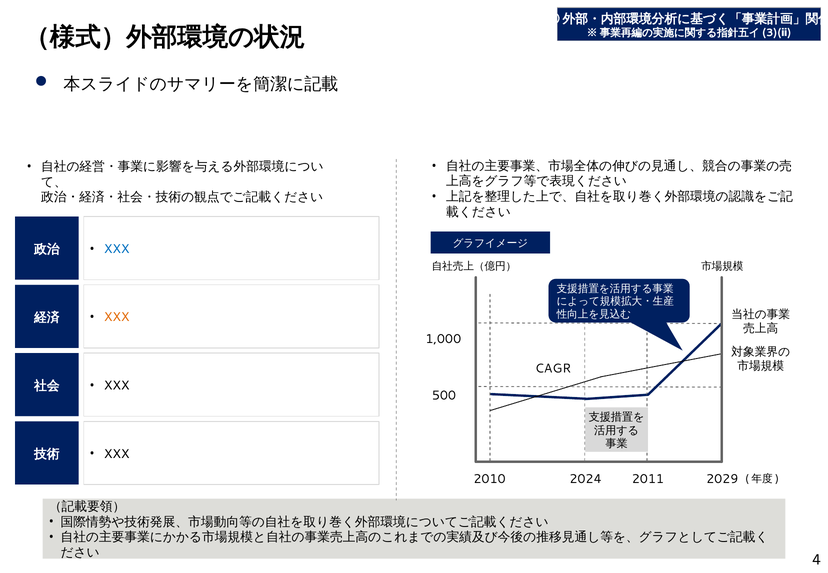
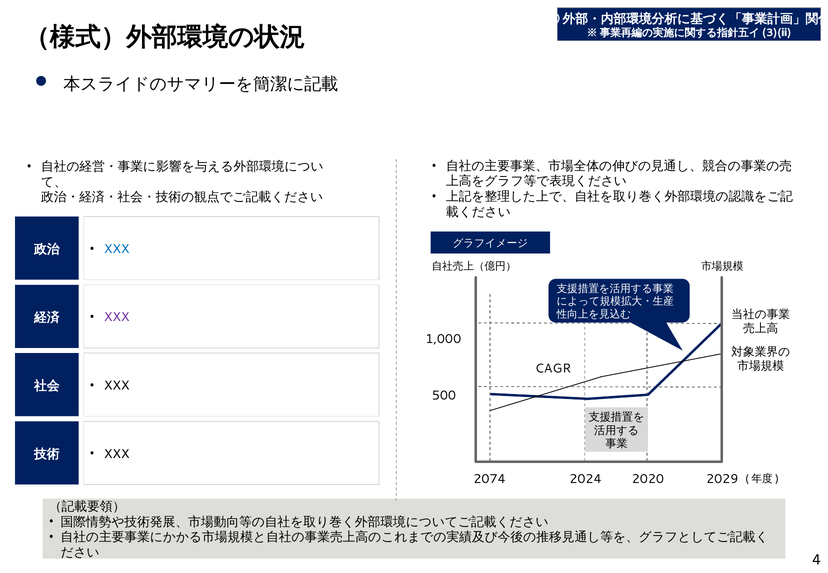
XXX colour: orange -> purple (117, 317)
2010: 2010 -> 2074 (490, 479)
2011: 2011 -> 2020 (648, 479)
